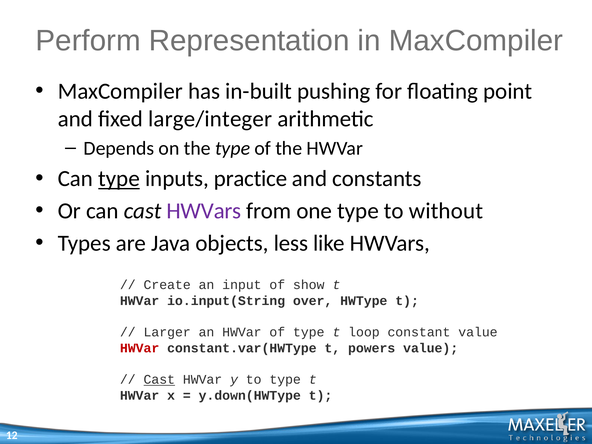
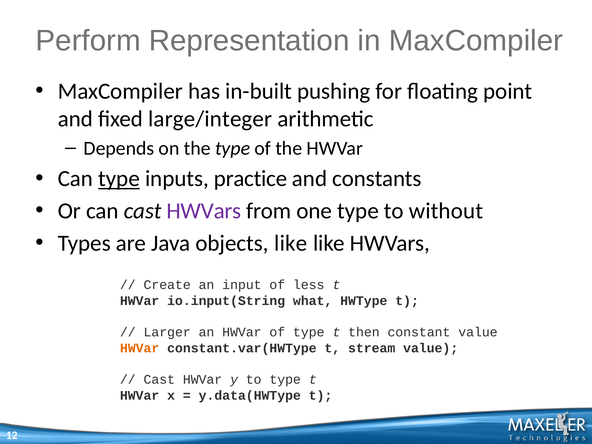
objects less: less -> like (291, 243)
show: show -> less (309, 285)
over: over -> what (313, 301)
loop: loop -> then (364, 332)
HWVar colour: red -> orange (140, 348)
powers: powers -> stream (372, 348)
Cast underline: present -> none (159, 380)
y.down(HWType: y.down(HWType -> y.data(HWType (250, 395)
